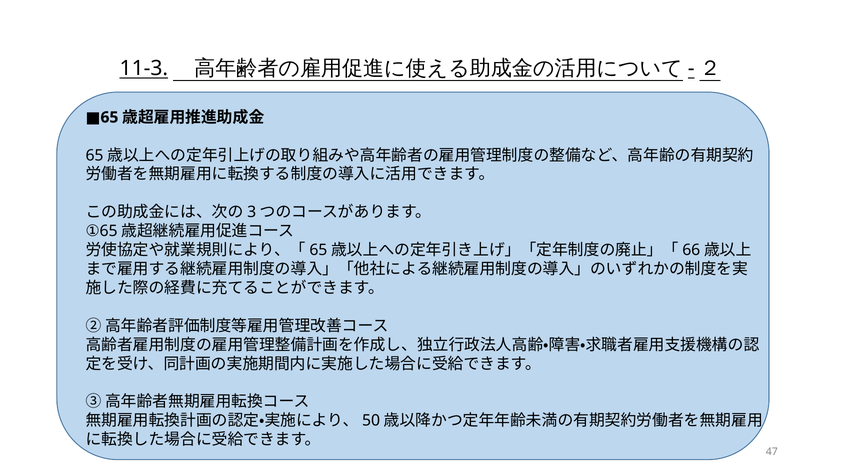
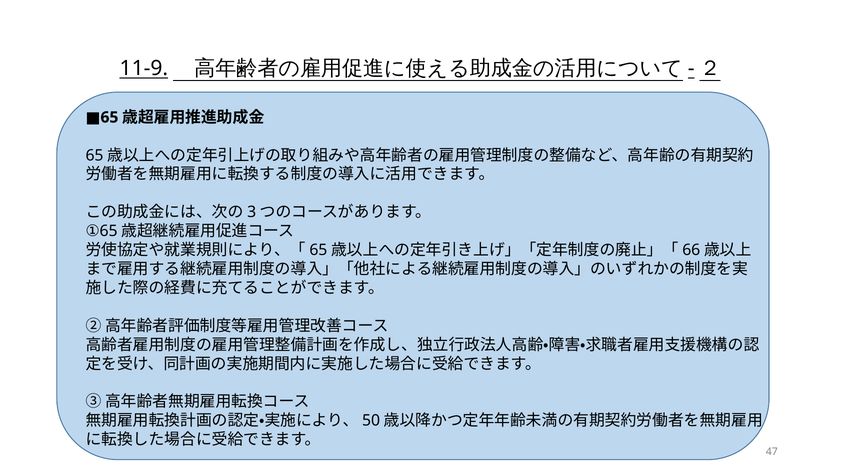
11-3: 11-3 -> 11-9 (144, 68)
